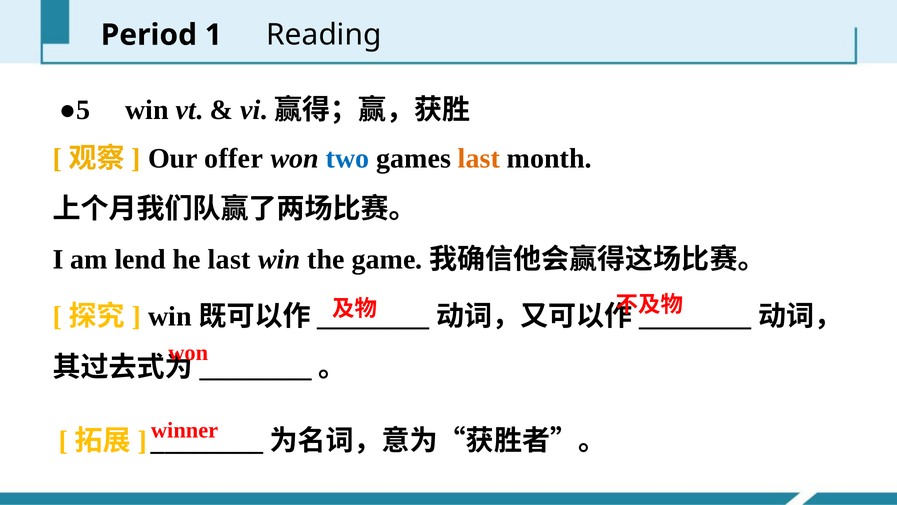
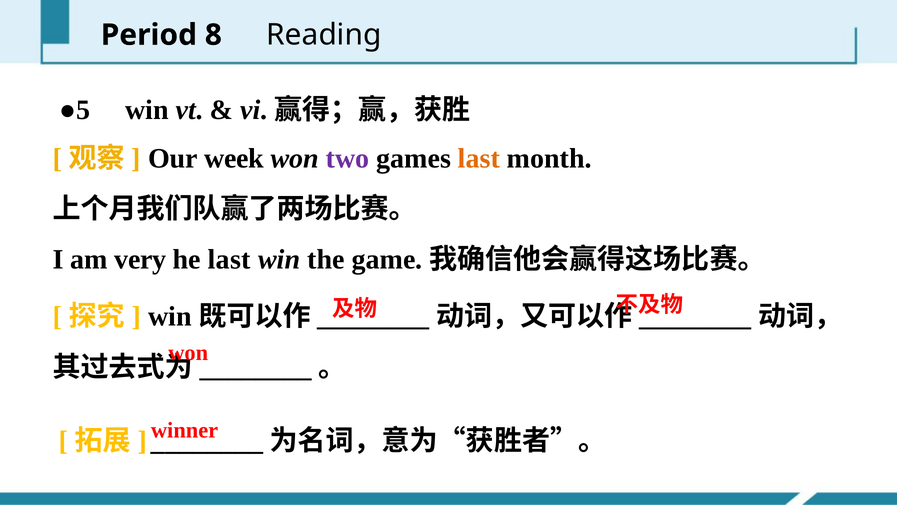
1: 1 -> 8 (213, 35)
offer: offer -> week (234, 158)
two colour: blue -> purple (348, 158)
lend: lend -> very (140, 259)
